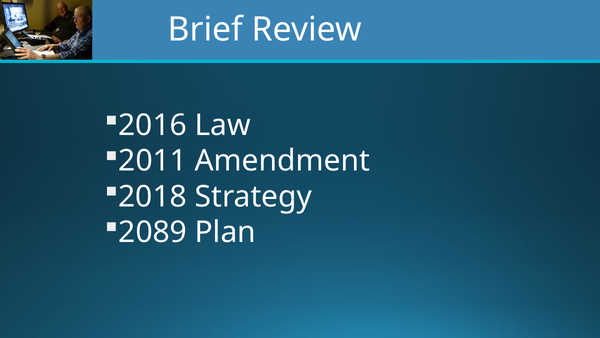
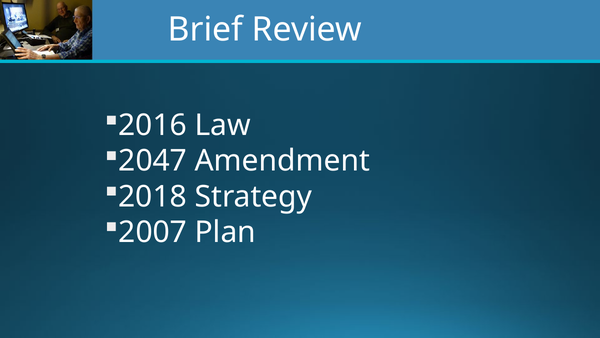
2011: 2011 -> 2047 (153, 161)
2089: 2089 -> 2007 (153, 232)
